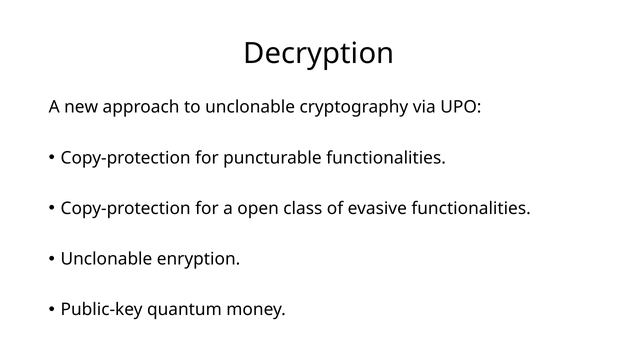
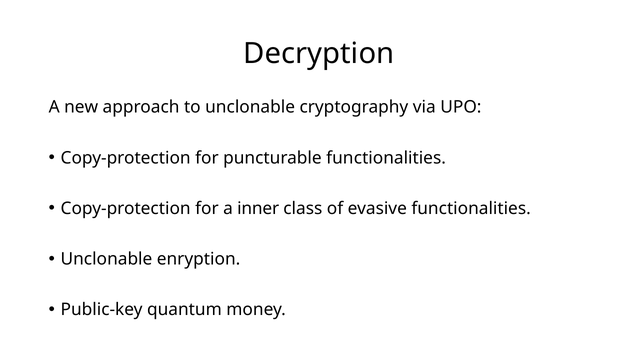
open: open -> inner (258, 208)
